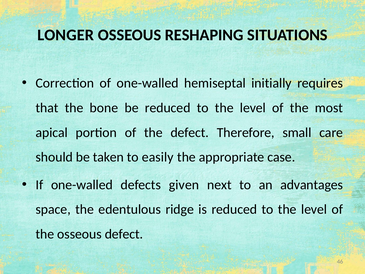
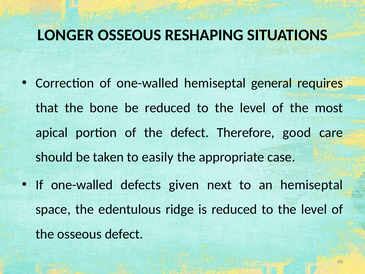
initially: initially -> general (272, 83)
small: small -> good (297, 132)
an advantages: advantages -> hemiseptal (312, 185)
